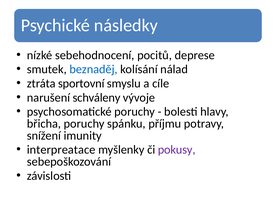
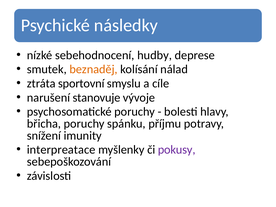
pocitů: pocitů -> hudby (155, 55)
beznaděj colour: blue -> orange (94, 69)
schváleny: schváleny -> stanovuje (97, 98)
